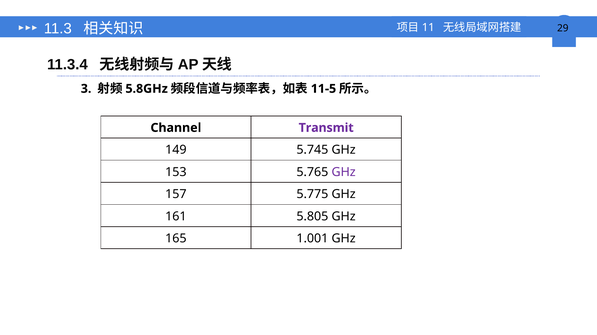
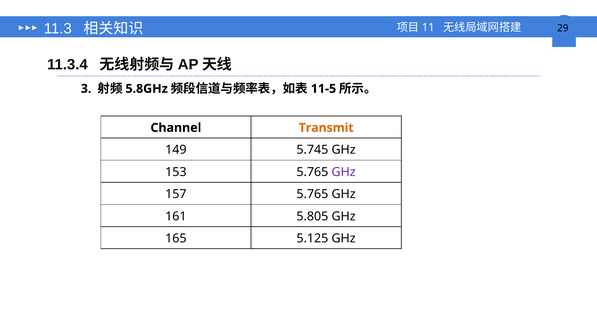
Transmit colour: purple -> orange (326, 128)
157 5.775: 5.775 -> 5.765 (312, 195)
1.001: 1.001 -> 5.125 (312, 239)
